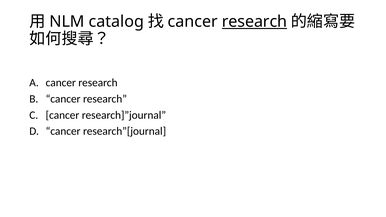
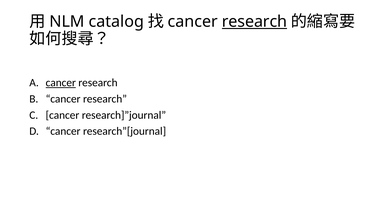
cancer underline: none -> present (61, 83)
